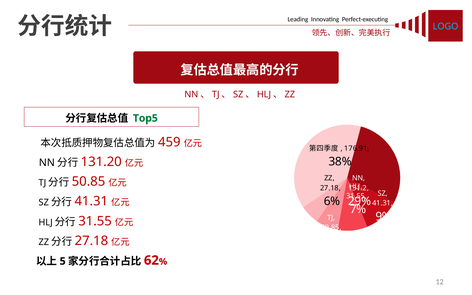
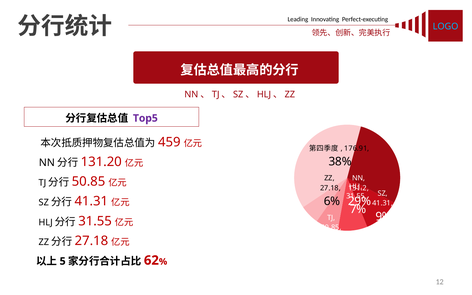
Top5 colour: green -> purple (145, 118)
